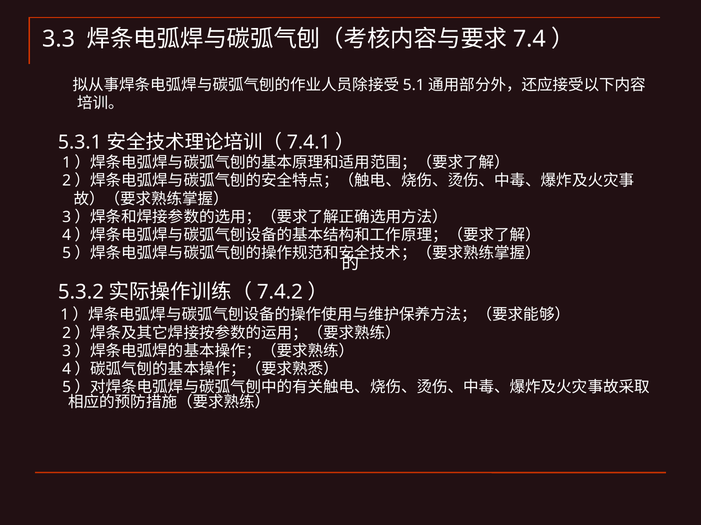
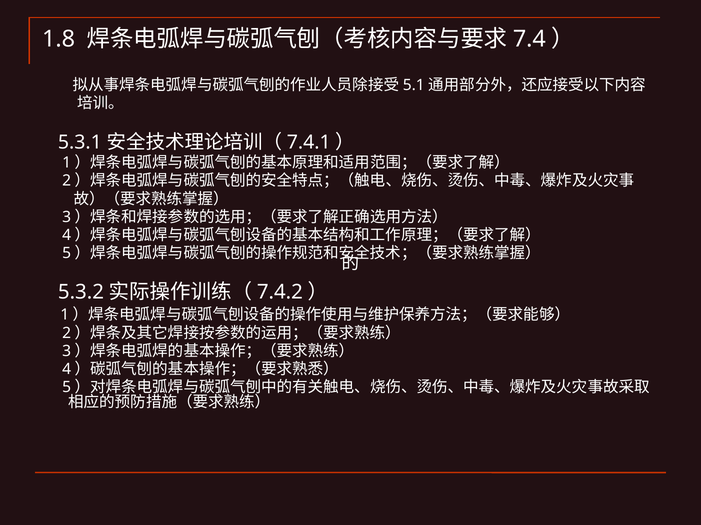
3.3: 3.3 -> 1.8 (59, 39)
